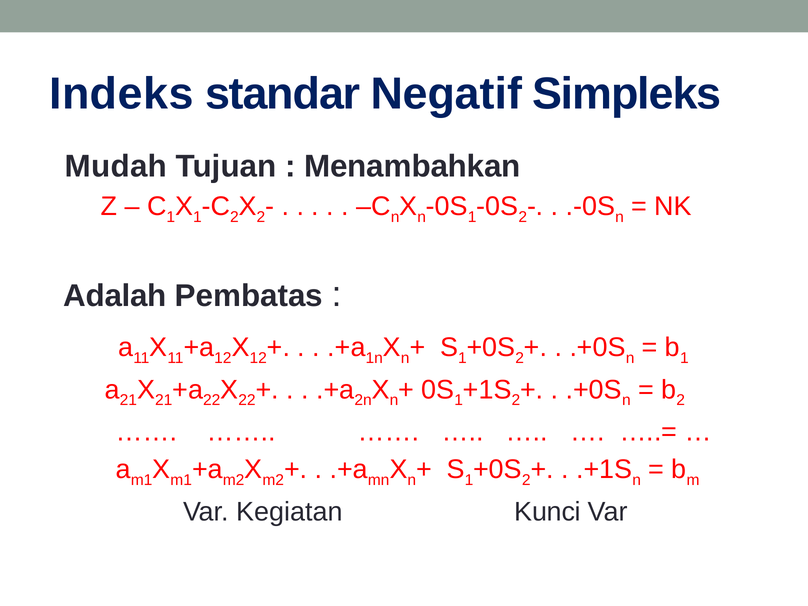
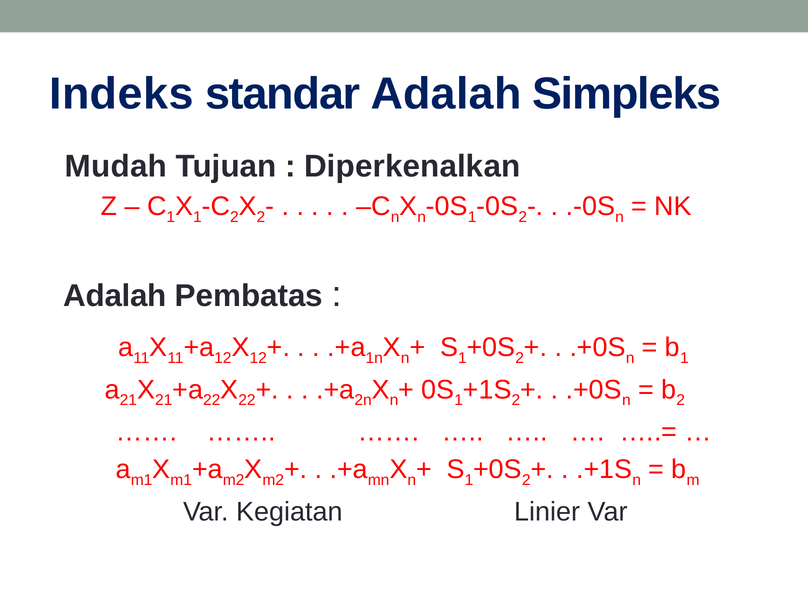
standar Negatif: Negatif -> Adalah (446, 94)
Menambahkan: Menambahkan -> Diperkenalkan (412, 166)
Kunci: Kunci -> Linier (547, 512)
